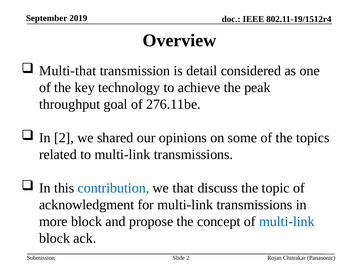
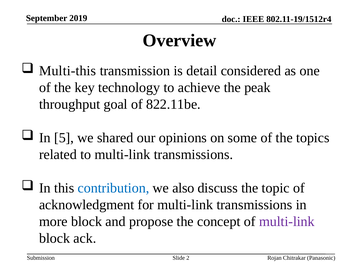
Multi-that: Multi-that -> Multi-this (68, 71)
276.11be: 276.11be -> 822.11be (173, 104)
In 2: 2 -> 5 (64, 138)
that: that -> also (183, 188)
multi-link colour: blue -> purple (287, 222)
